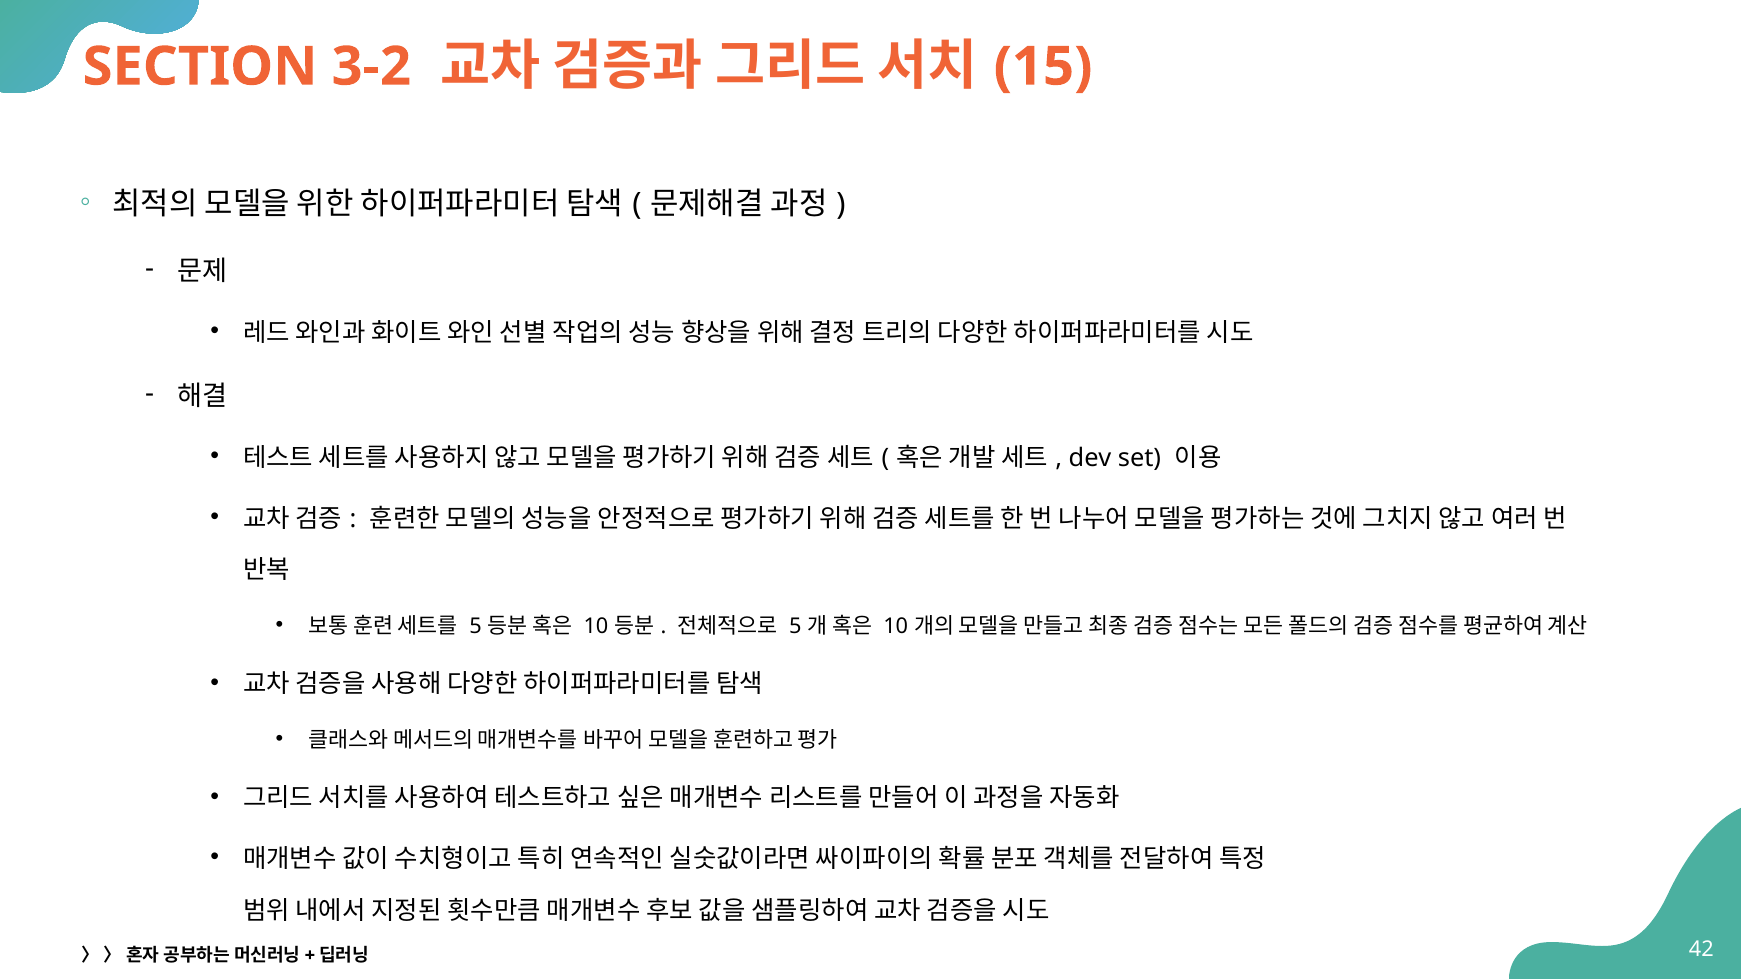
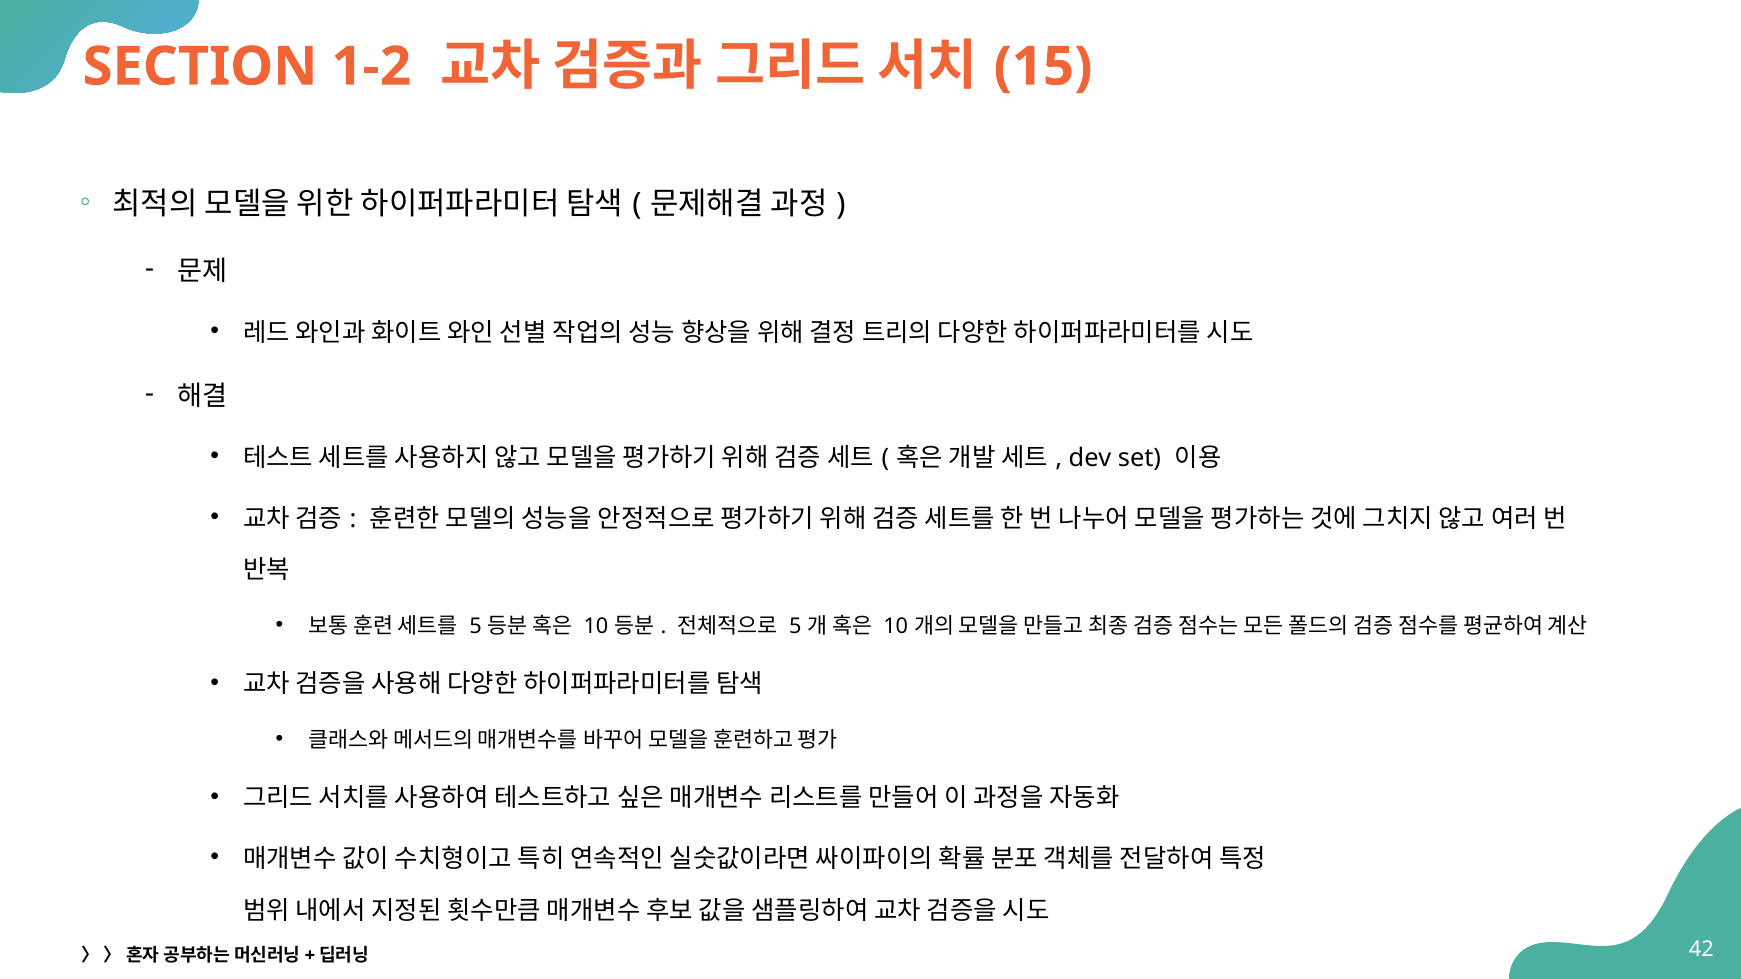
3-2: 3-2 -> 1-2 (371, 67)
